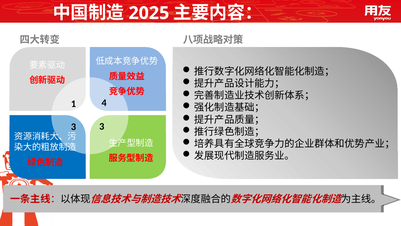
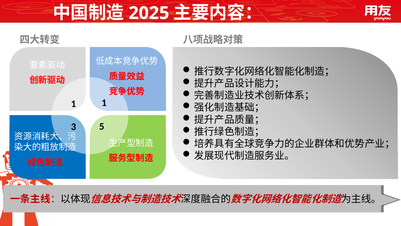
1 4: 4 -> 1 (104, 103)
3 3: 3 -> 5 (102, 126)
